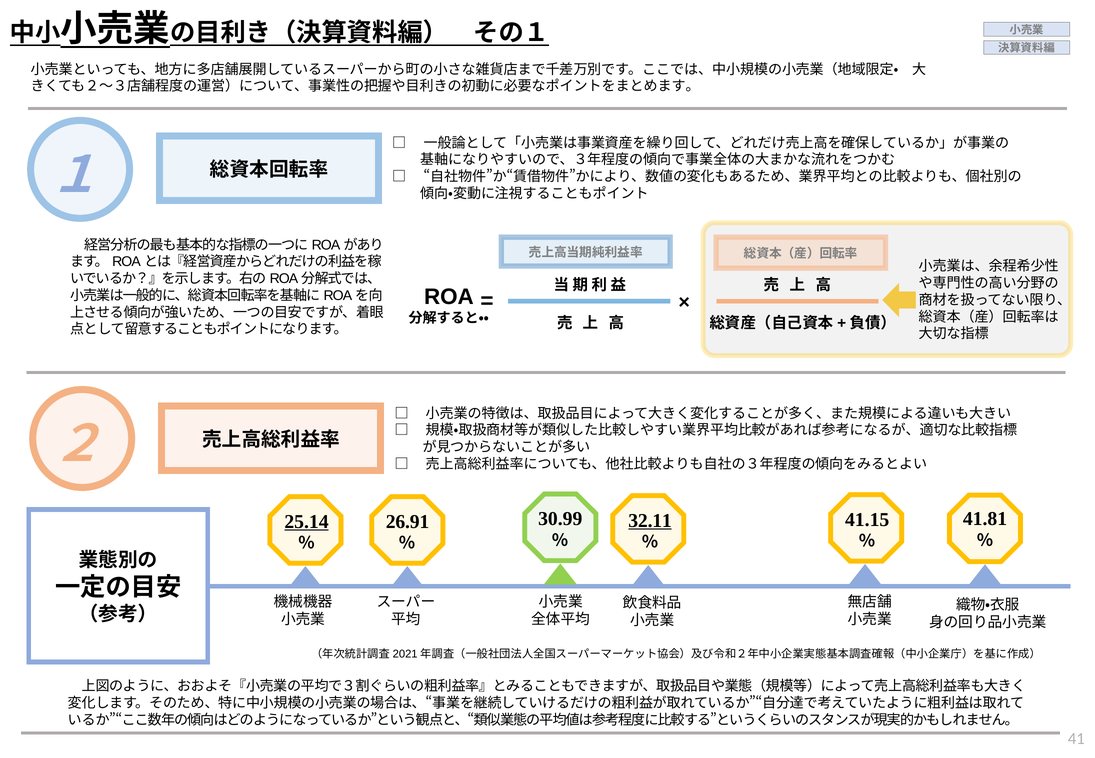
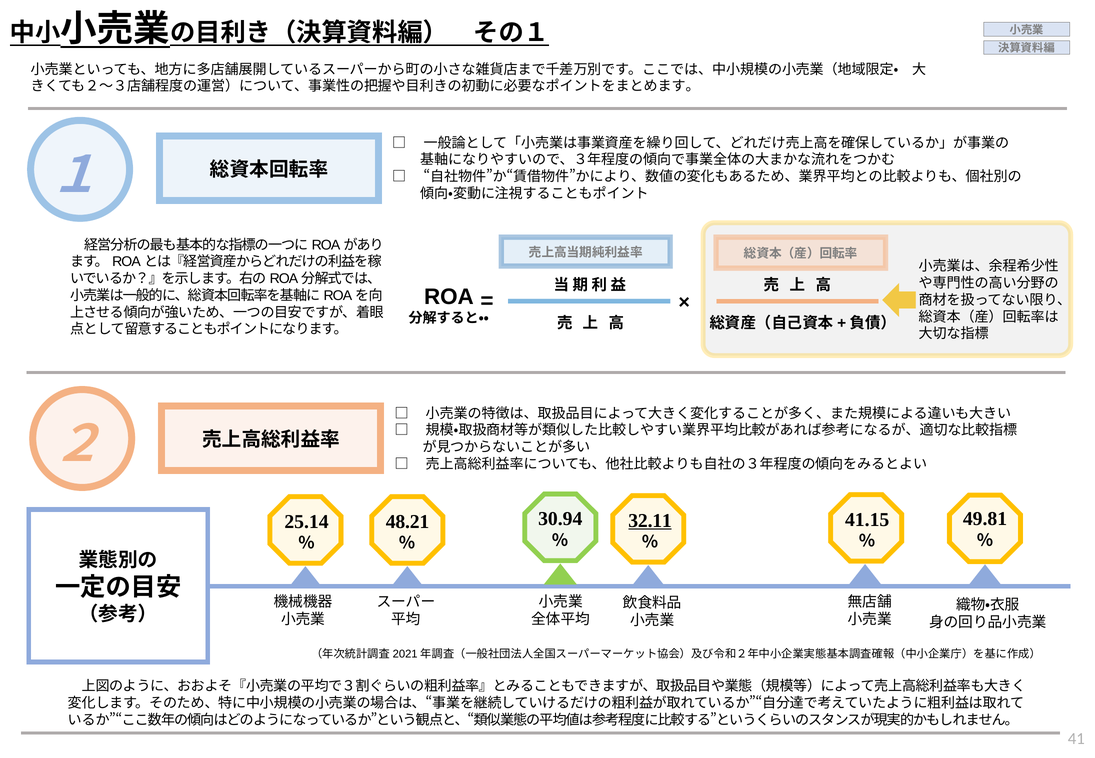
30.99: 30.99 -> 30.94 (560, 519)
41.81: 41.81 -> 49.81 (985, 519)
25.14 underline: present -> none (307, 522)
26.91: 26.91 -> 48.21 (408, 522)
